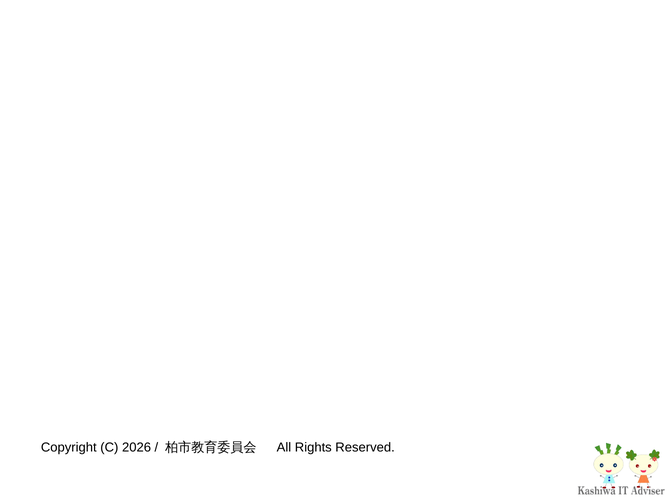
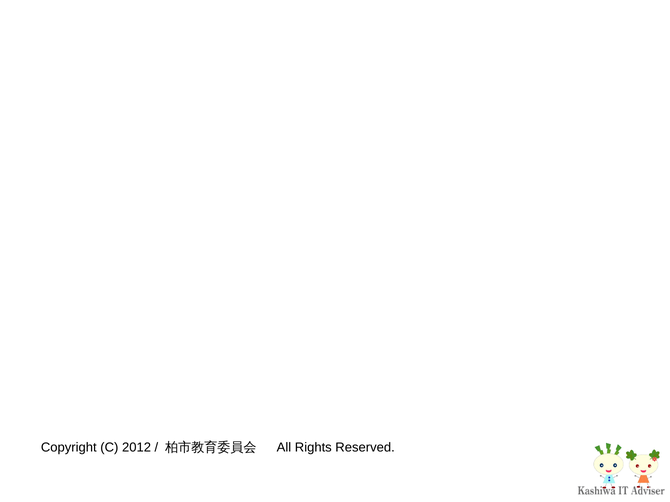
2026: 2026 -> 2012 (137, 448)
